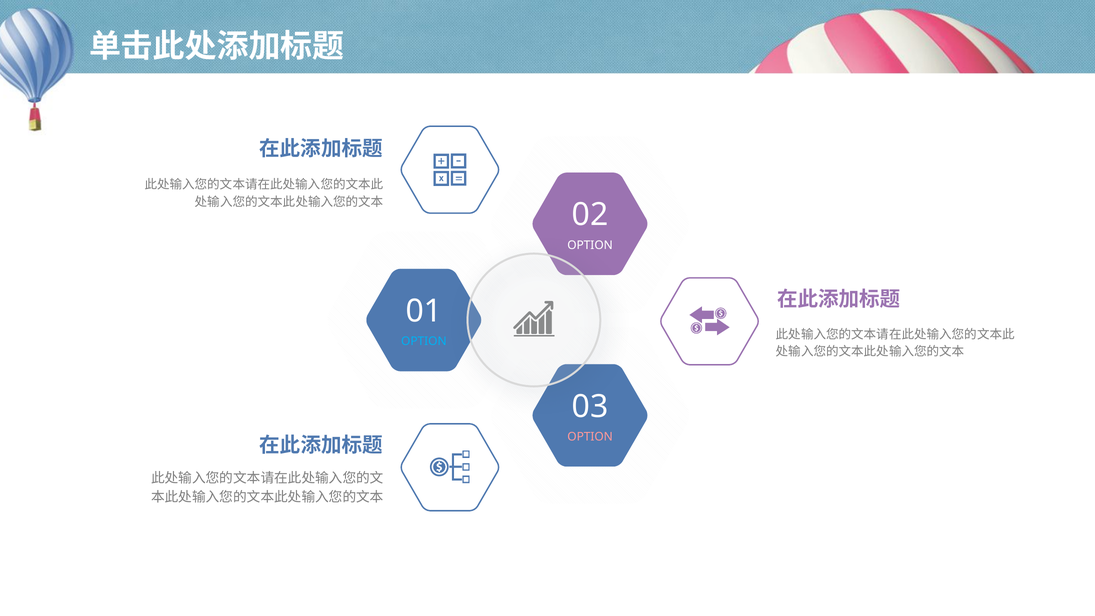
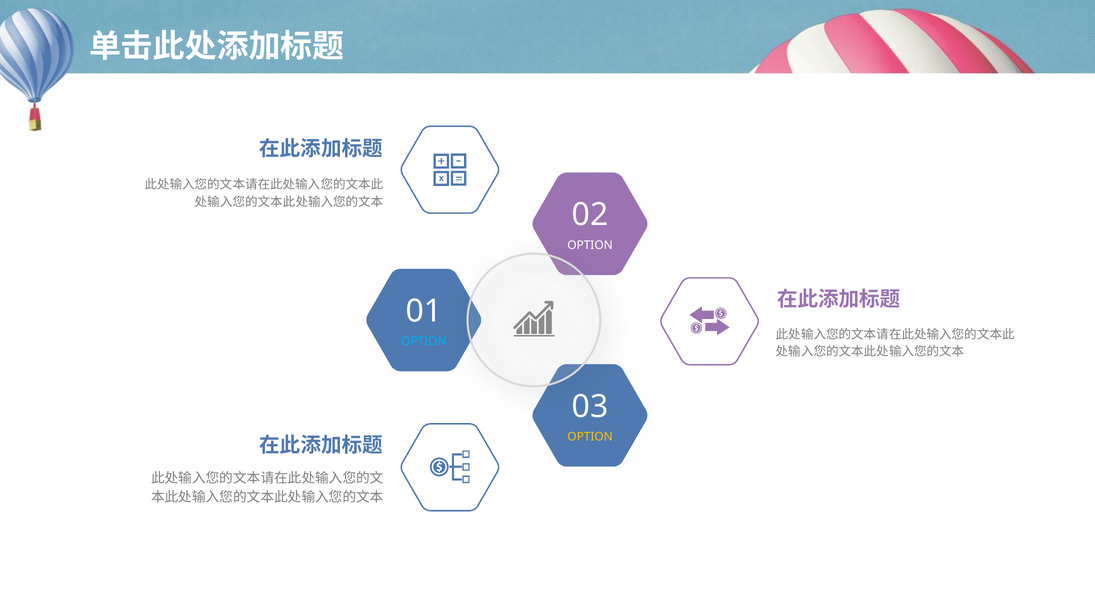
OPTION colour: pink -> yellow (590, 437)
